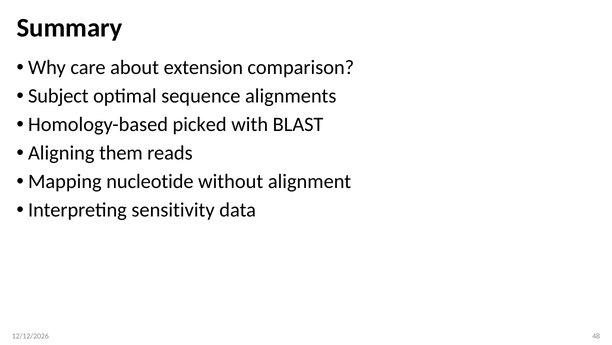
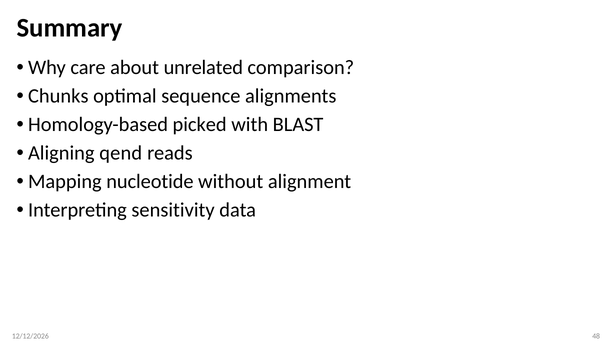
extension: extension -> unrelated (203, 68)
Subject: Subject -> Chunks (58, 96)
them: them -> qend (121, 153)
